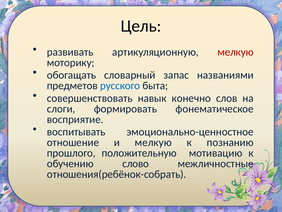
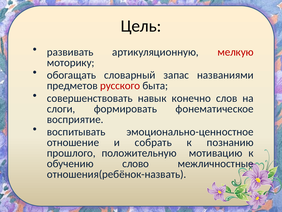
русского colour: blue -> red (120, 85)
и мелкую: мелкую -> собрать (153, 142)
отношения(ребёнок-собрать: отношения(ребёнок-собрать -> отношения(ребёнок-назвать (117, 174)
